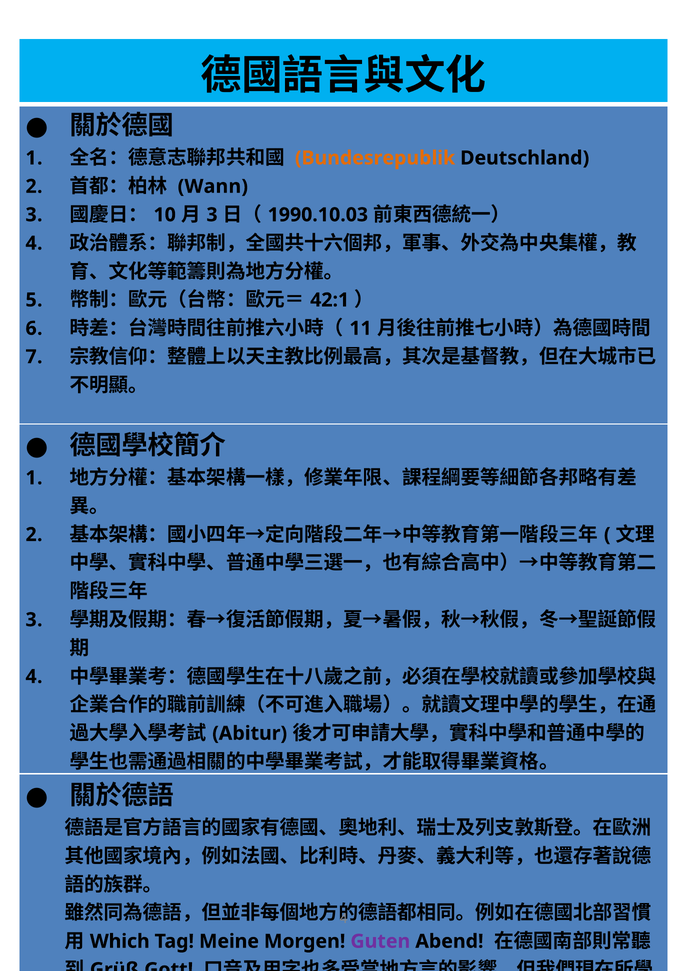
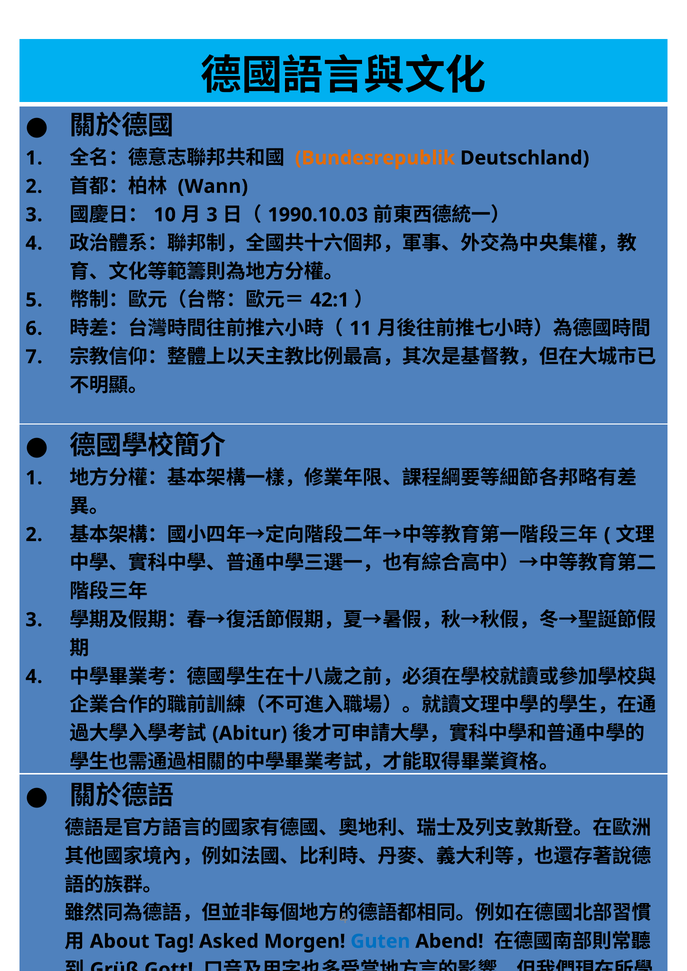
Which: Which -> About (120, 942)
Meine: Meine -> Asked (229, 942)
Guten colour: purple -> blue (380, 942)
